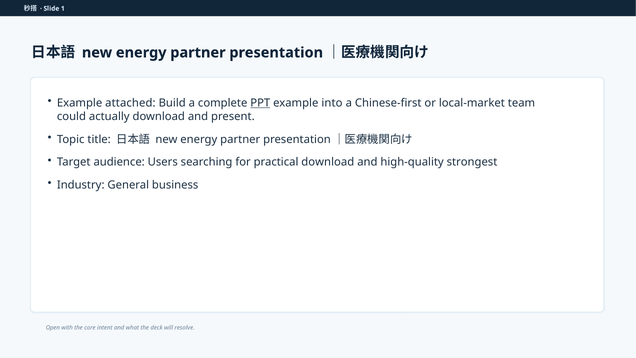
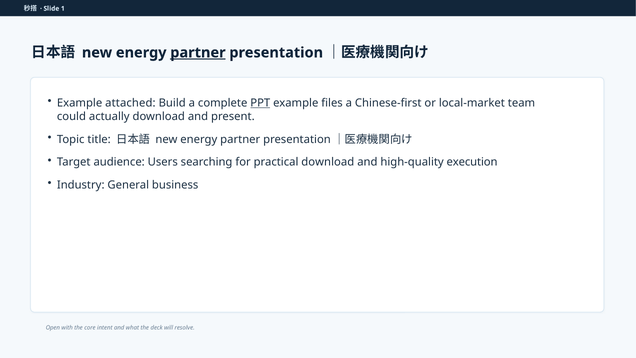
partner underline: none -> present (198, 53)
into: into -> files (332, 103)
strongest: strongest -> execution (472, 162)
